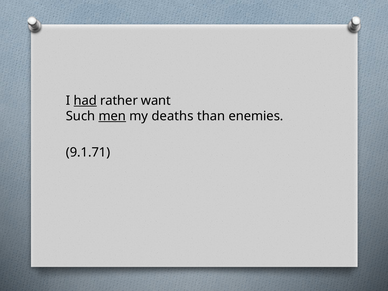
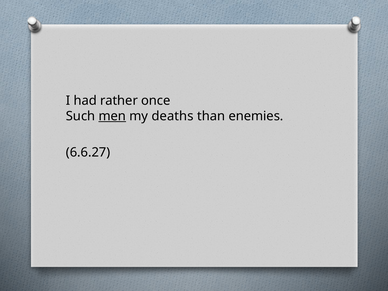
had underline: present -> none (85, 101)
want: want -> once (156, 101)
9.1.71: 9.1.71 -> 6.6.27 (88, 152)
